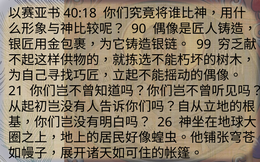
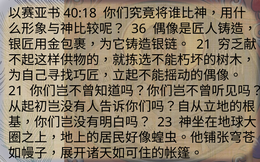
90: 90 -> 36 (139, 29)
99: 99 -> 21 (204, 45)
26: 26 -> 23 (165, 123)
